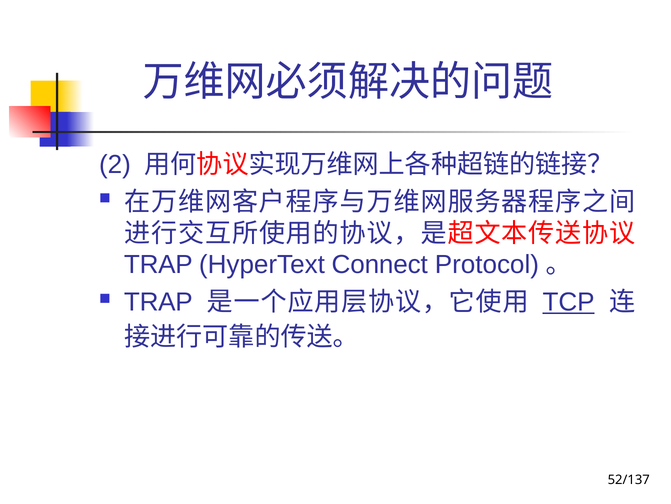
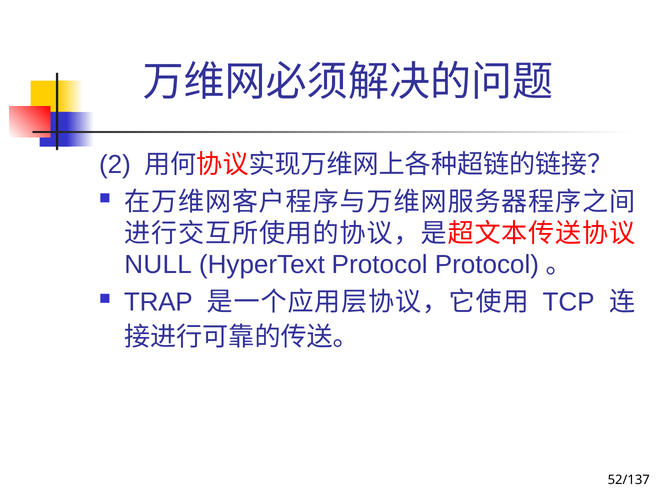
TRAP: TRAP -> NULL (158, 264)
HyperText Connect: Connect -> Protocol (380, 264)
TCP underline: present -> none (569, 302)
